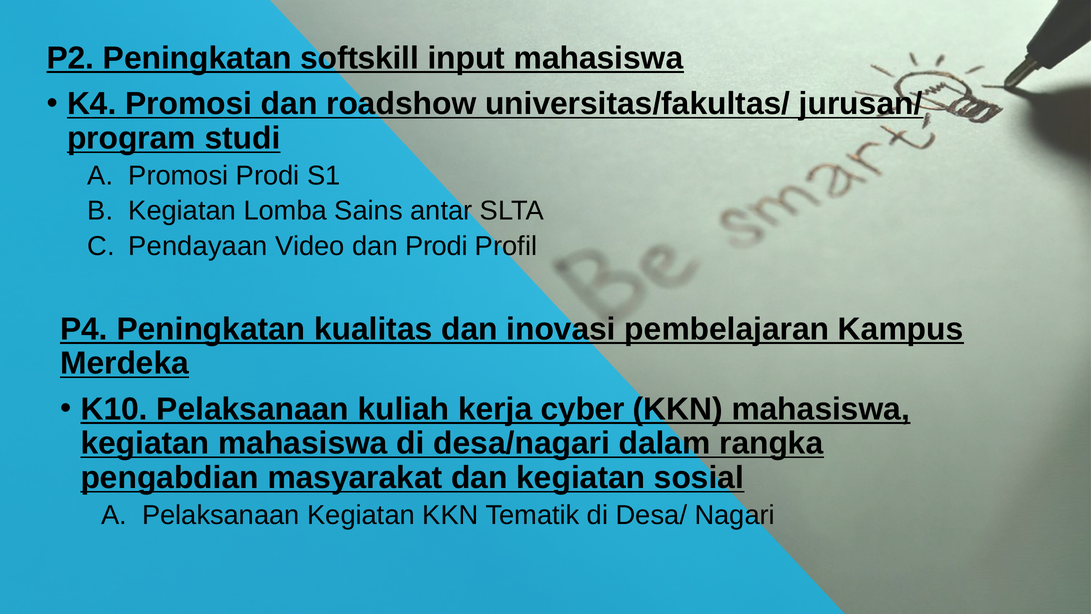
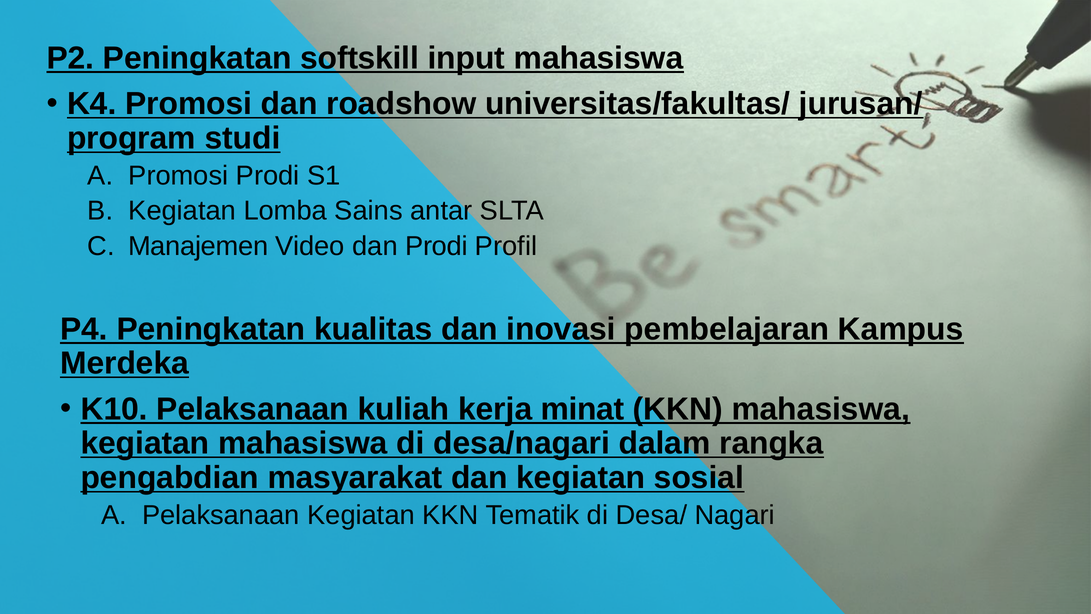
Pendayaan: Pendayaan -> Manajemen (198, 246)
cyber: cyber -> minat (583, 409)
